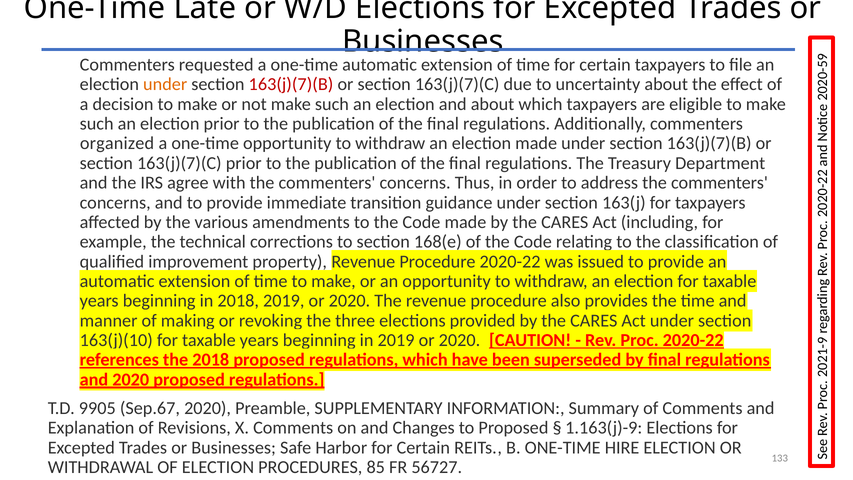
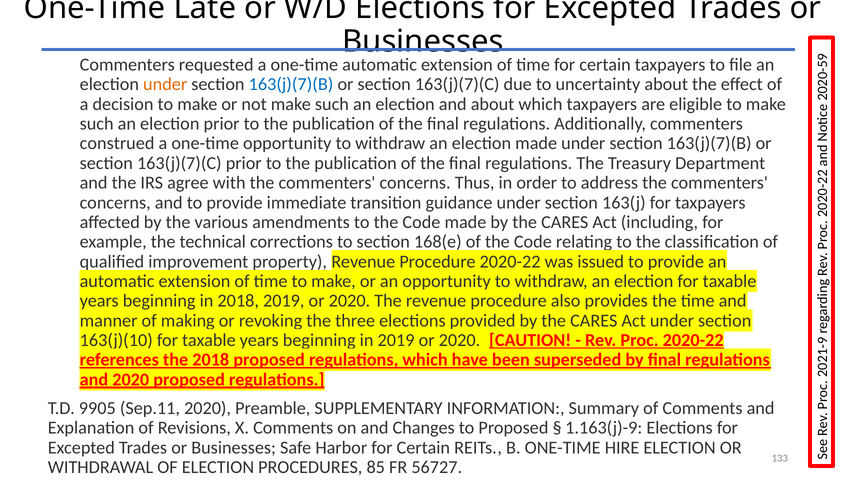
163(j)(7)(B colour: red -> blue (291, 84)
organized: organized -> construed (117, 143)
Sep.67: Sep.67 -> Sep.11 (150, 408)
